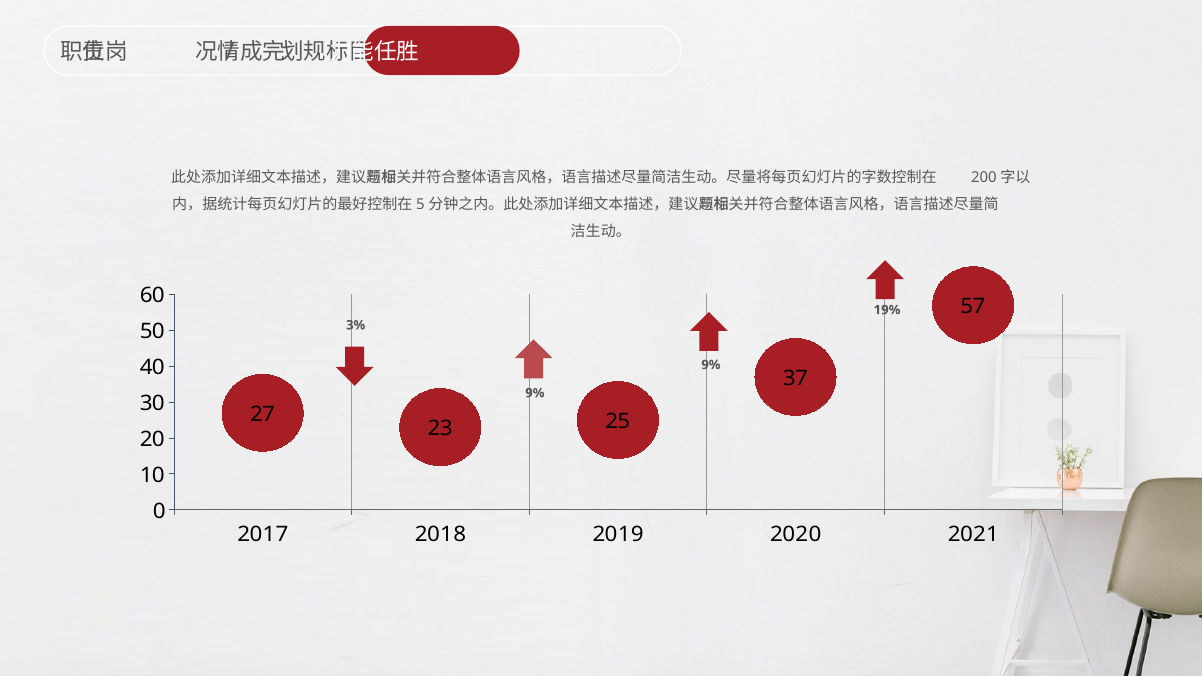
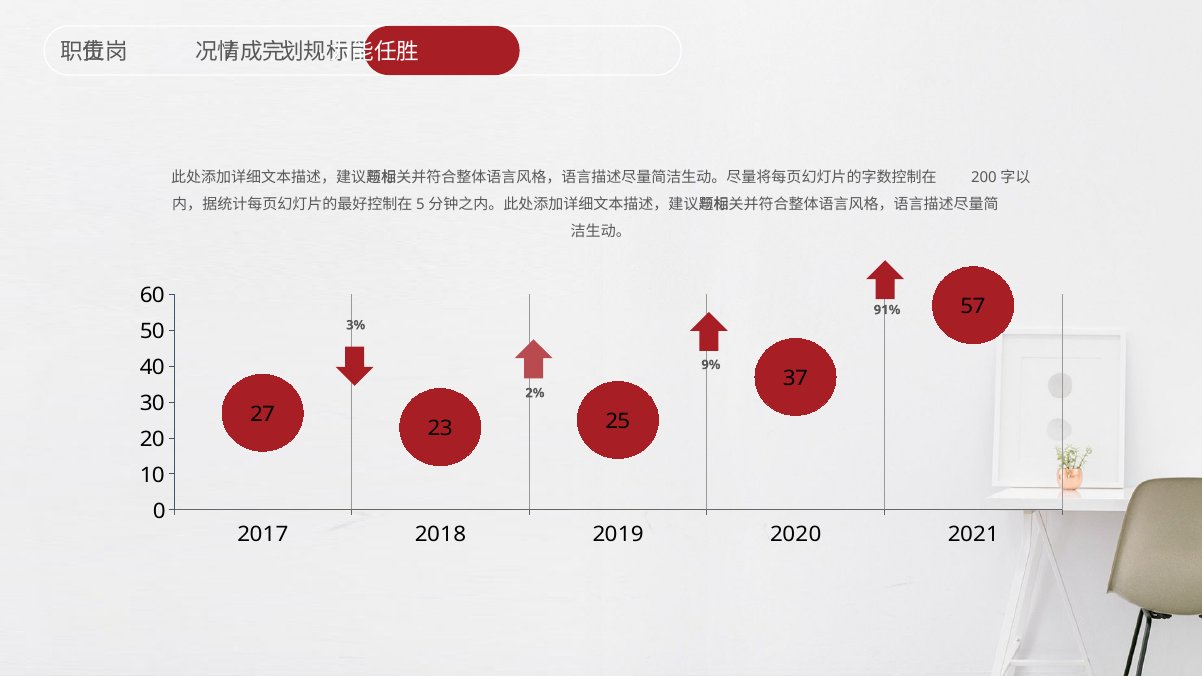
19%: 19% -> 91% (887, 310)
9%: 9% -> 2% (535, 393)
